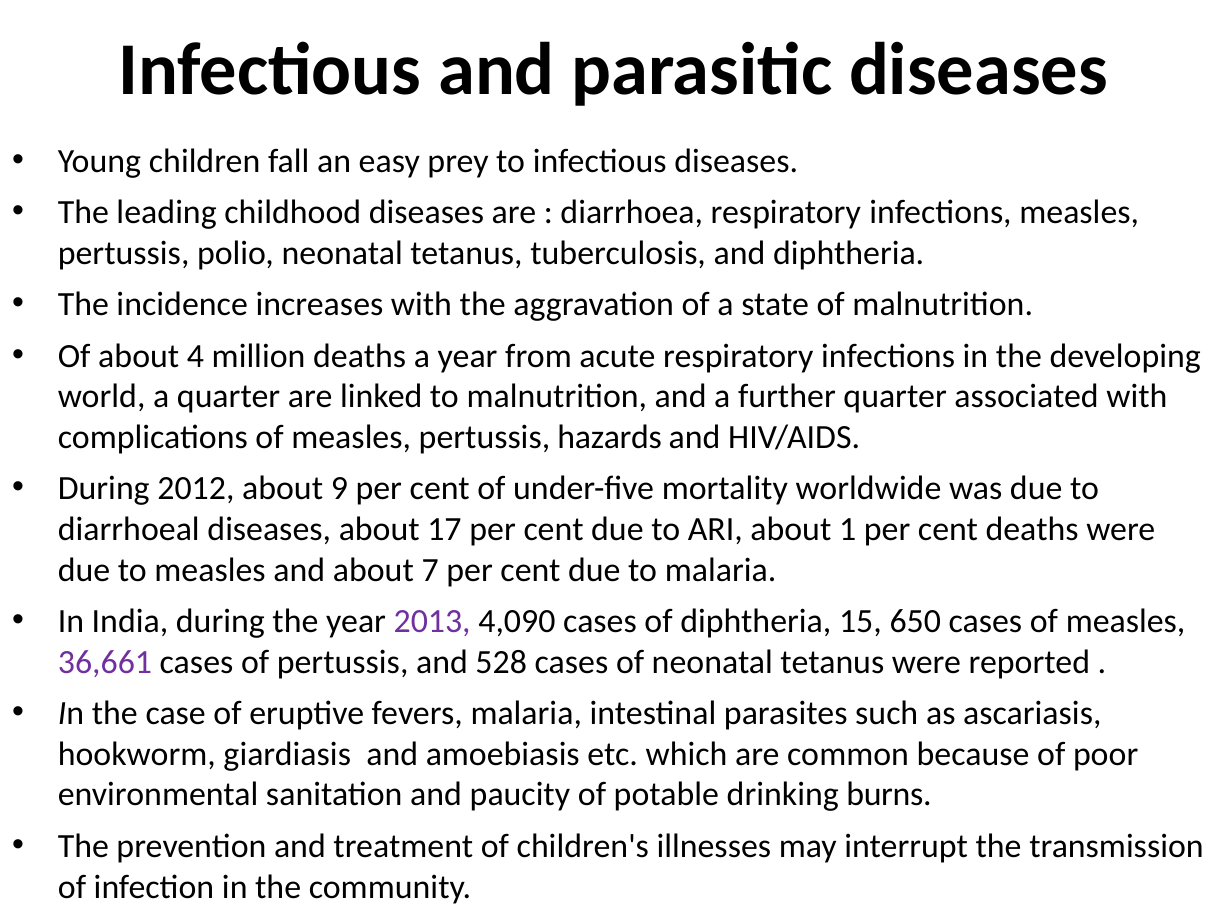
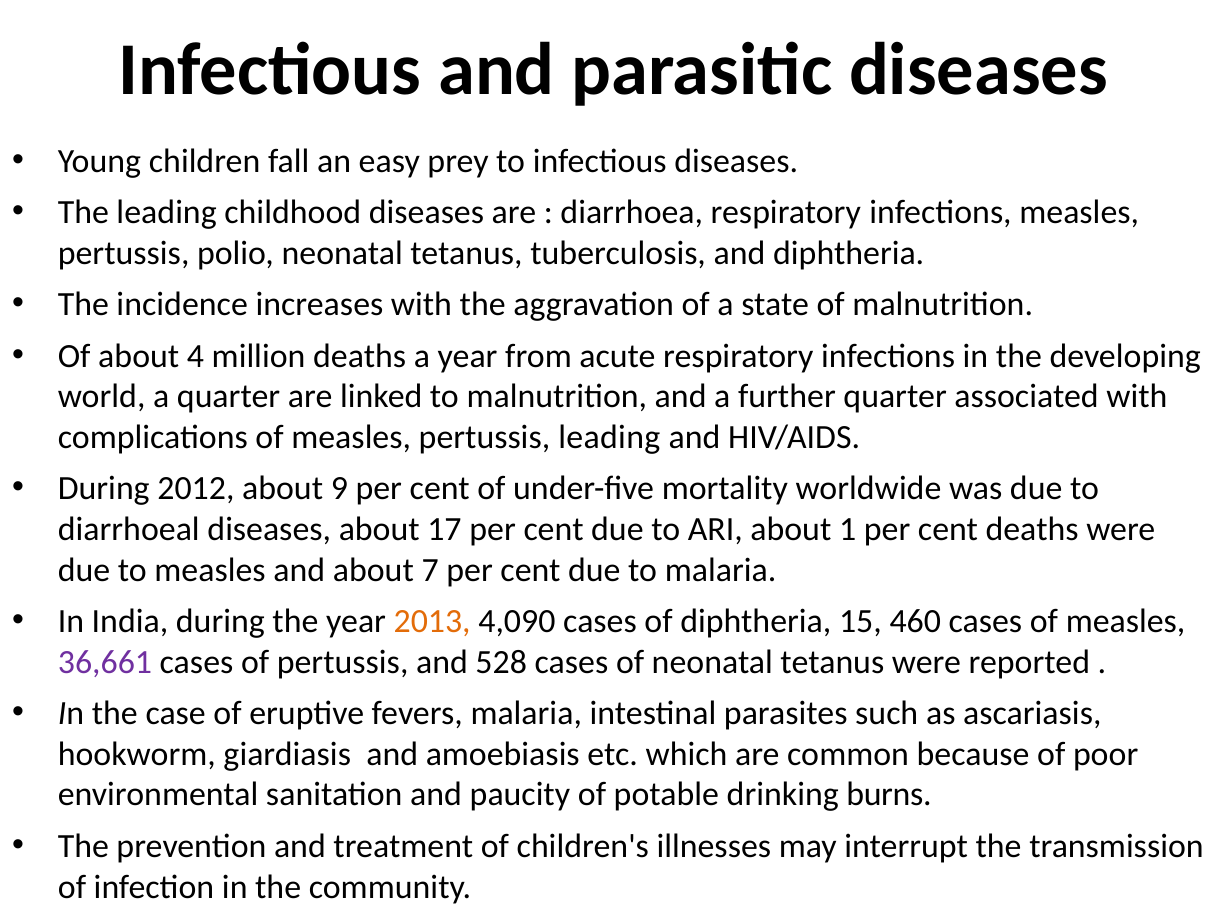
pertussis hazards: hazards -> leading (609, 437)
2013 colour: purple -> orange (432, 621)
650: 650 -> 460 (915, 621)
